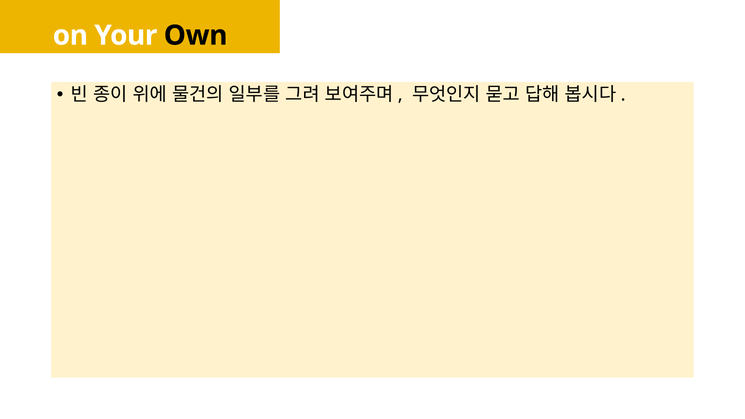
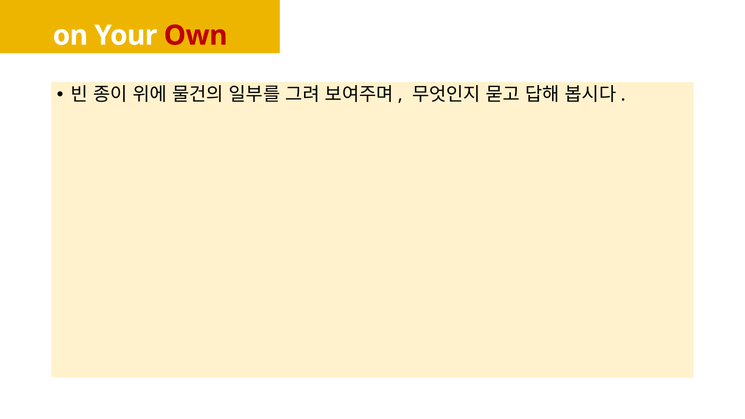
Own colour: black -> red (196, 35)
